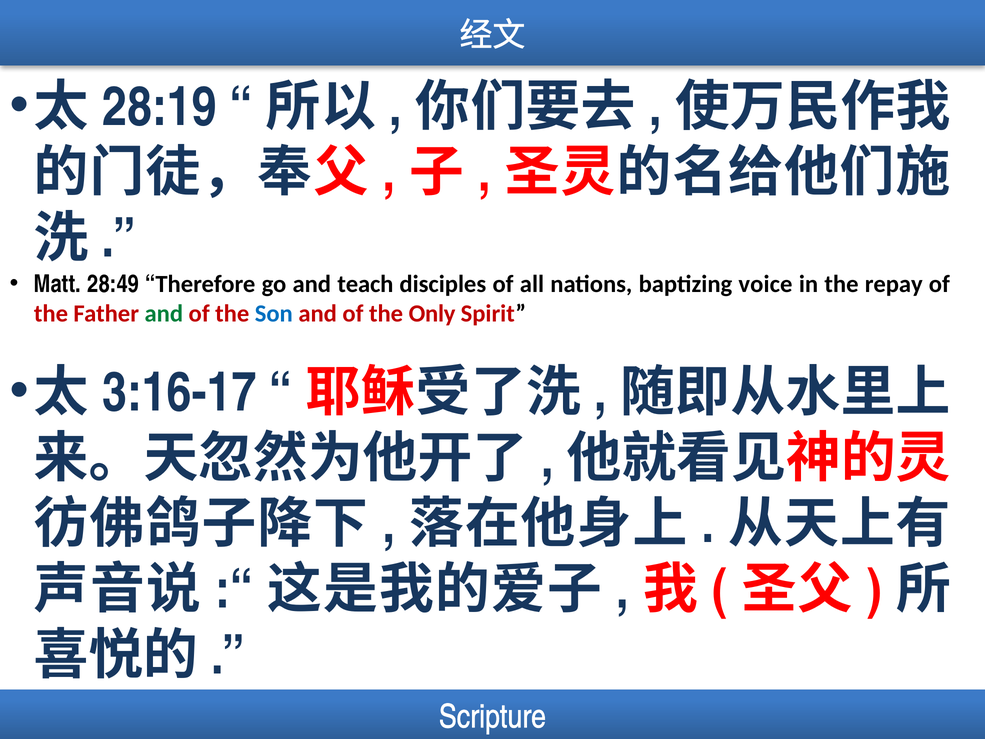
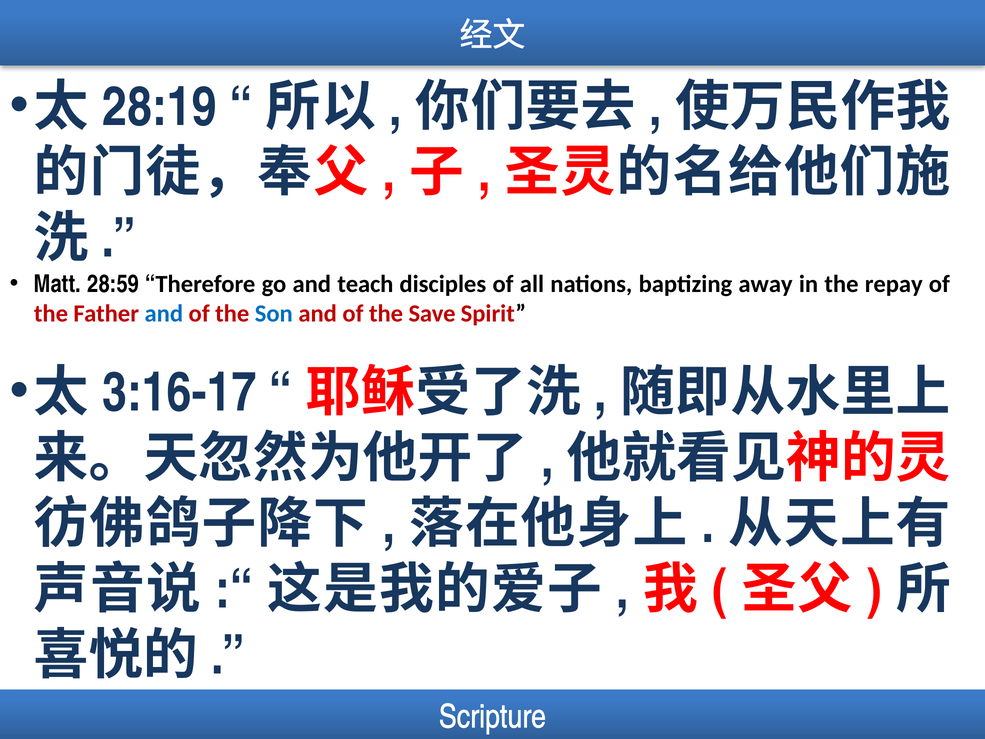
28:49: 28:49 -> 28:59 (113, 284)
baptizing voice: voice -> away (766, 284)
and colour: green -> blue (164, 313)
Only: Only -> Save (432, 313)
